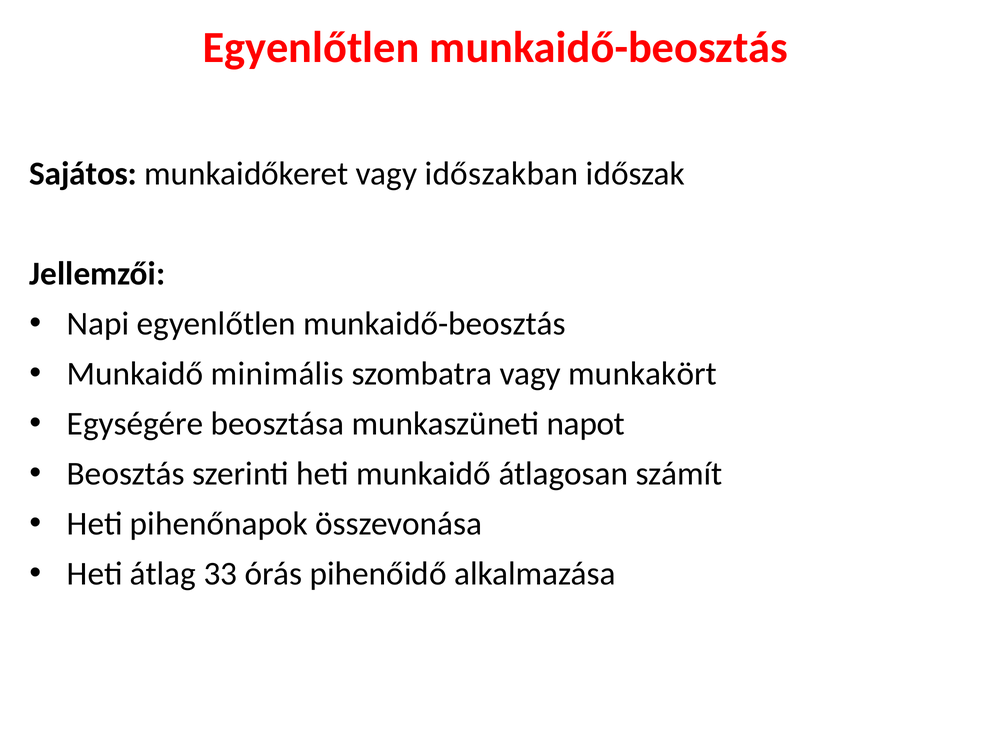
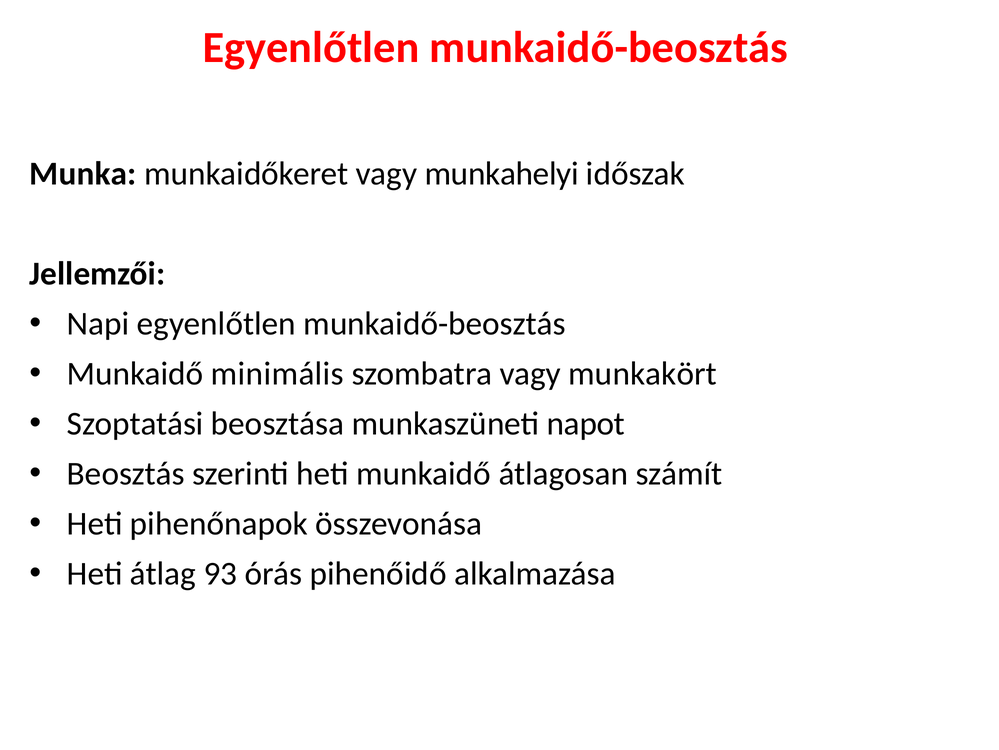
Sajátos: Sajátos -> Munka (83, 174)
időszakban: időszakban -> munkahelyi (502, 174)
Egységére: Egységére -> Szoptatási (135, 423)
33: 33 -> 93 (220, 573)
